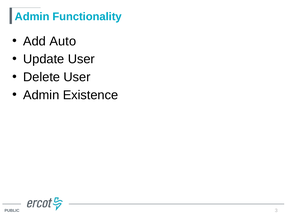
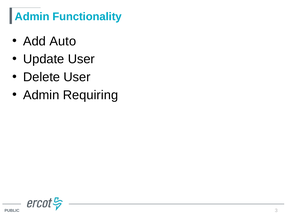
Existence: Existence -> Requiring (90, 95)
